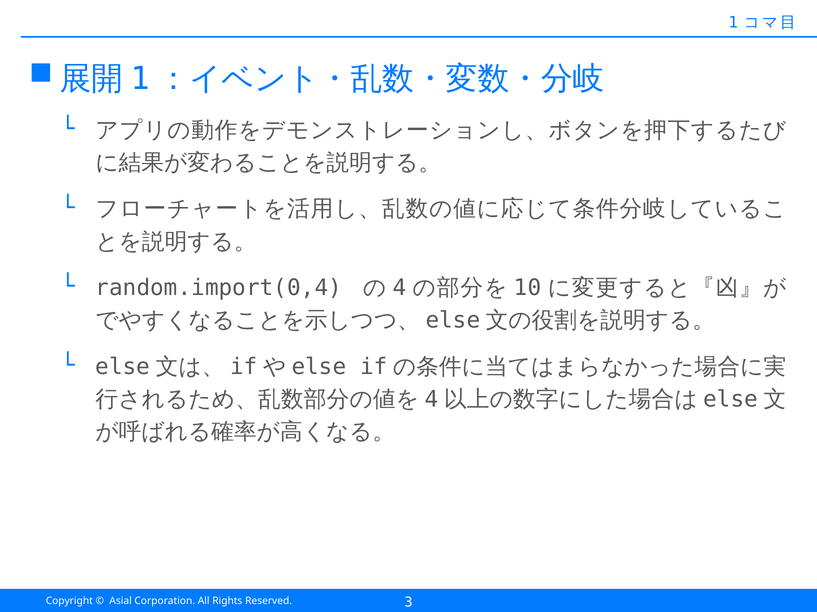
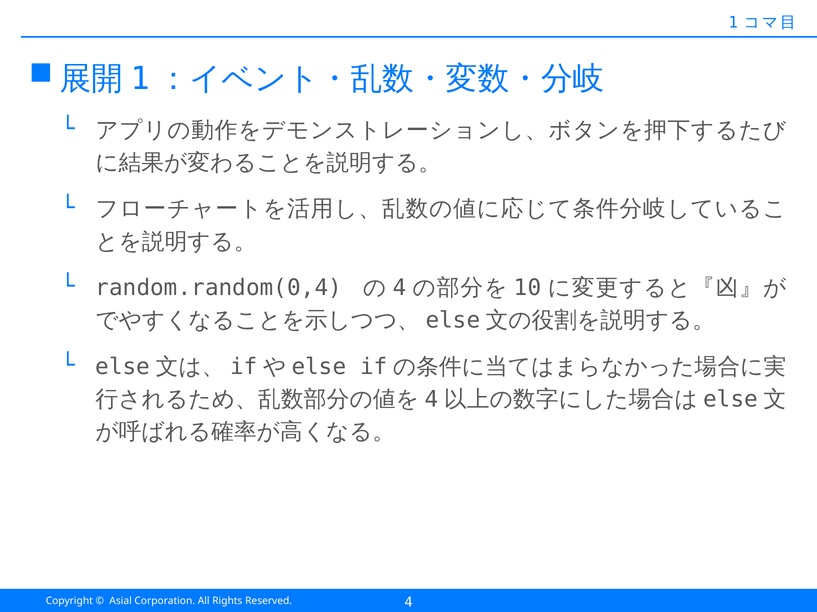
random.import(0,4: random.import(0,4 -> random.random(0,4 (219, 288)
3: 3 -> 4 (409, 603)
